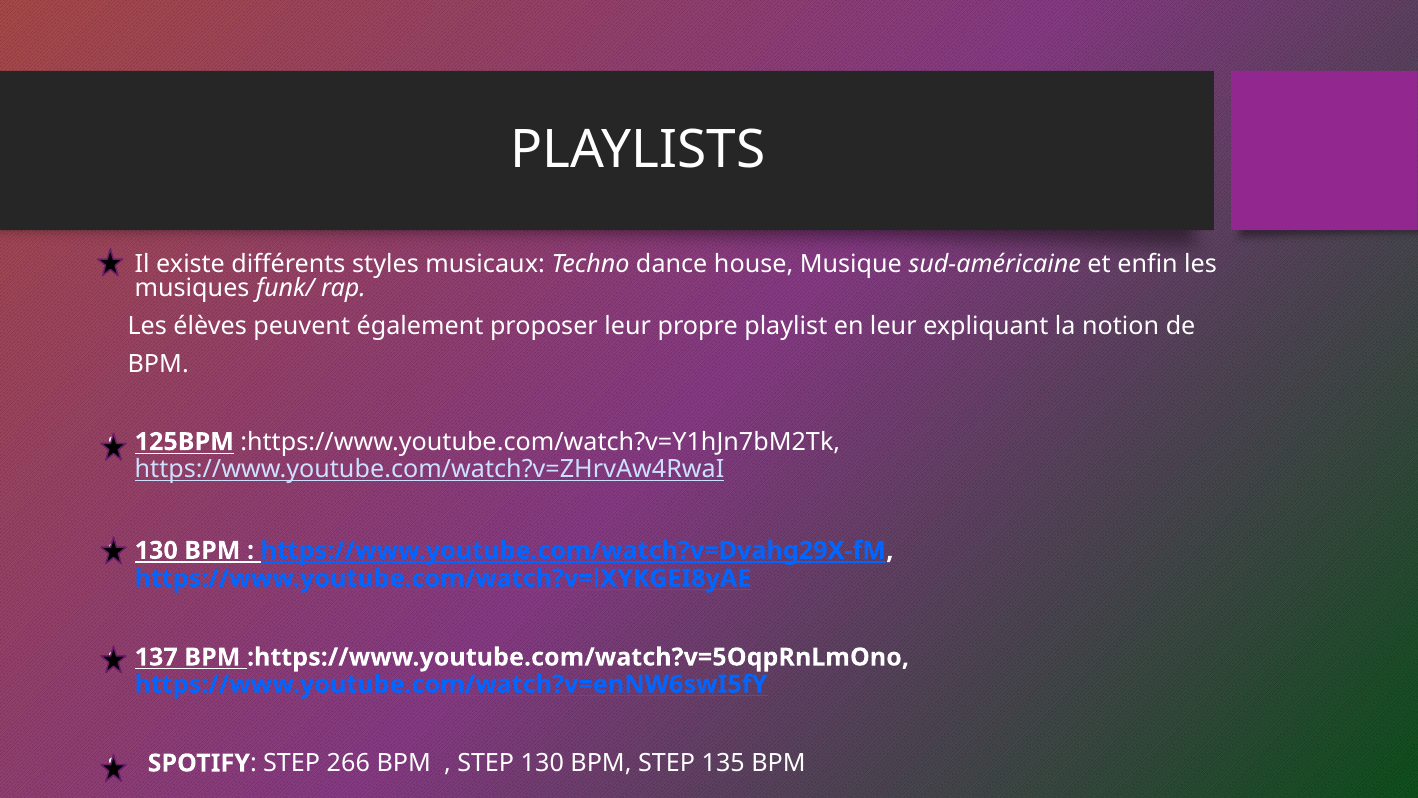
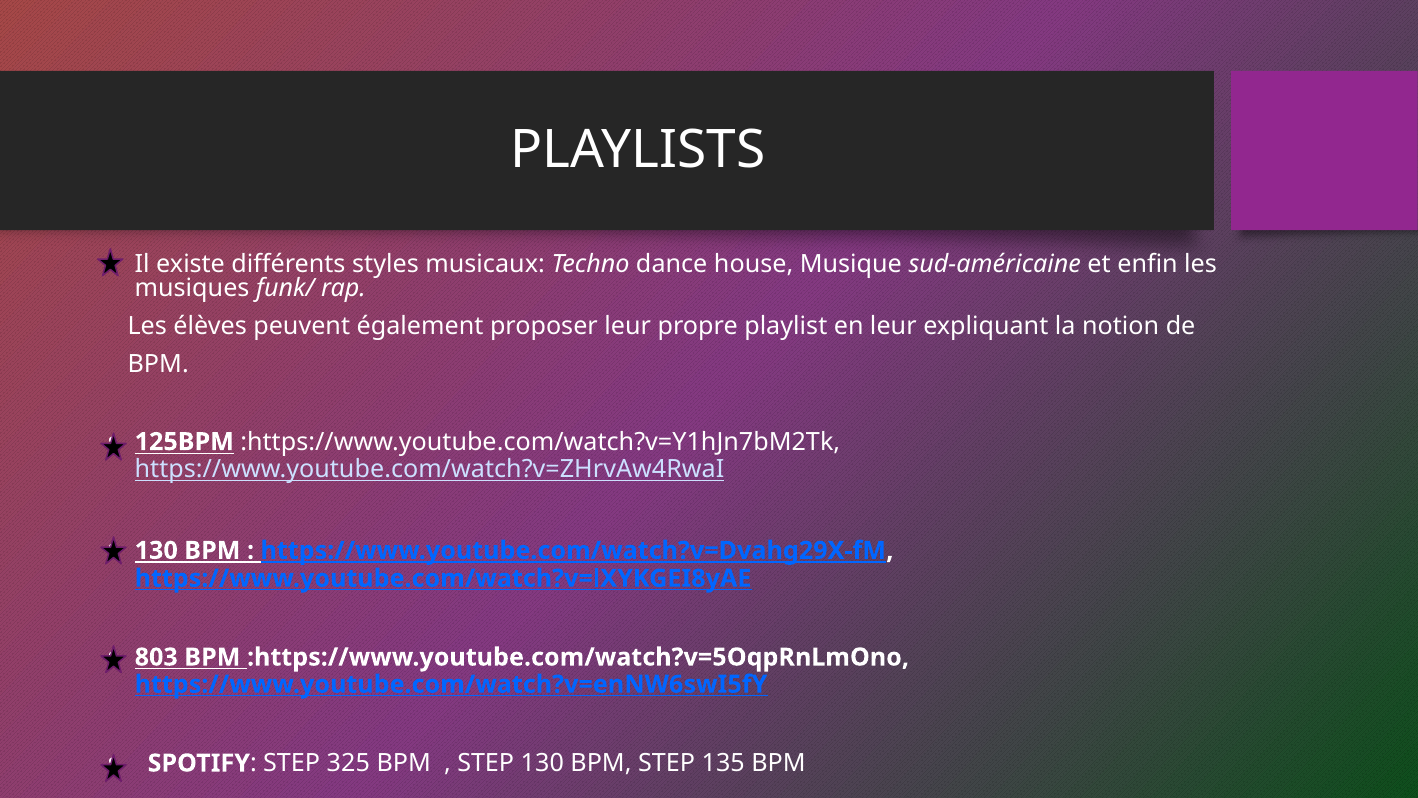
137: 137 -> 803 (156, 657)
266: 266 -> 325 (348, 763)
